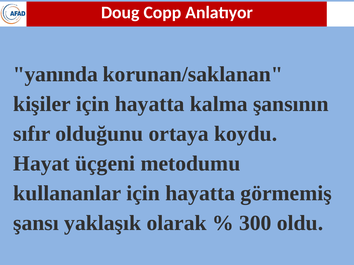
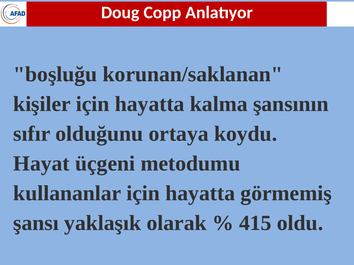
yanında: yanında -> boşluğu (55, 74)
300: 300 -> 415 (255, 224)
